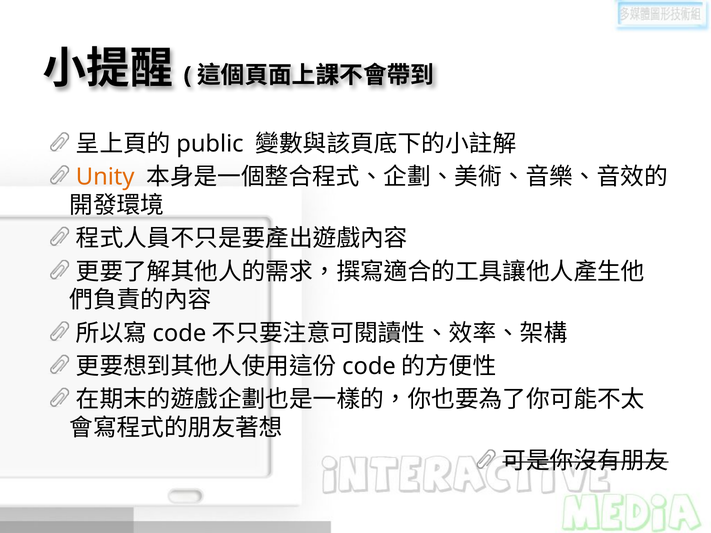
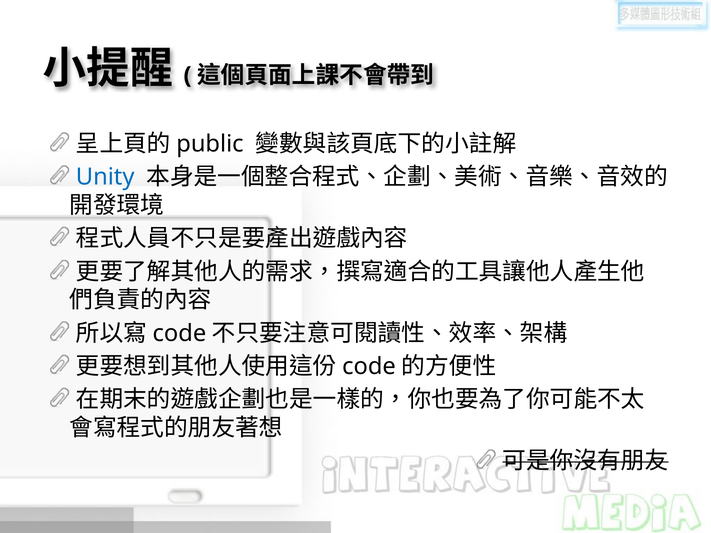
Unity colour: orange -> blue (105, 177)
